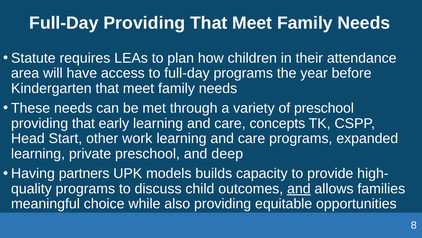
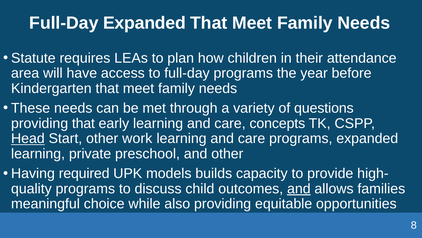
Full-Day Providing: Providing -> Expanded (144, 23)
of preschool: preschool -> questions (324, 108)
Head underline: none -> present (28, 138)
and deep: deep -> other (227, 153)
partners: partners -> required (84, 173)
